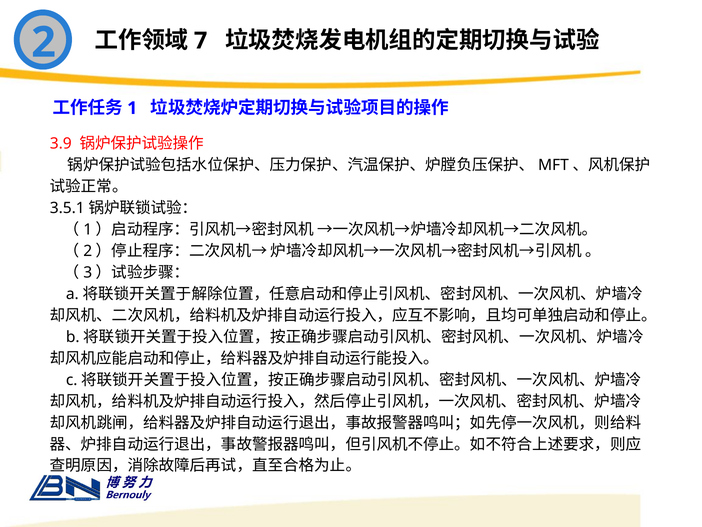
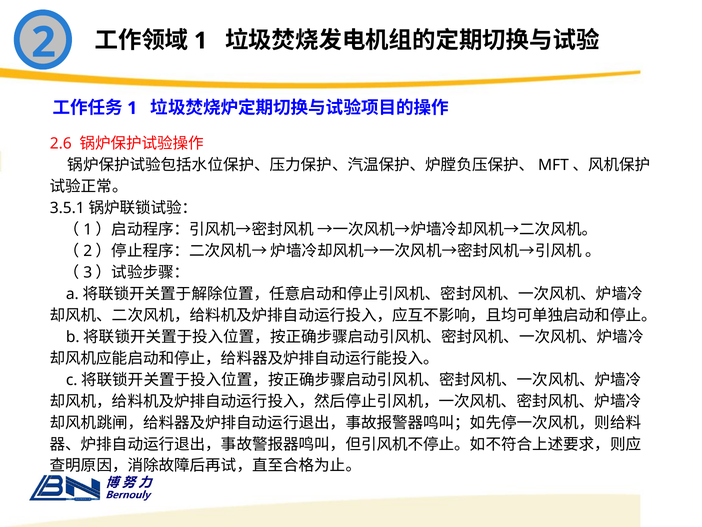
7: 7 -> 1 (201, 41)
3.9: 3.9 -> 2.6 (61, 144)
